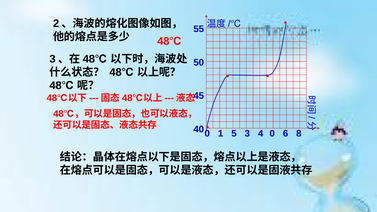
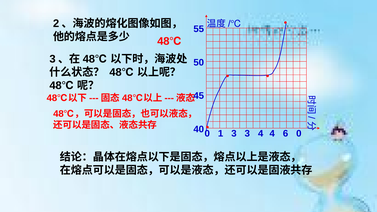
1 5: 5 -> 3 (234, 134)
4 0: 0 -> 4 (272, 134)
6 8: 8 -> 0 (299, 134)
